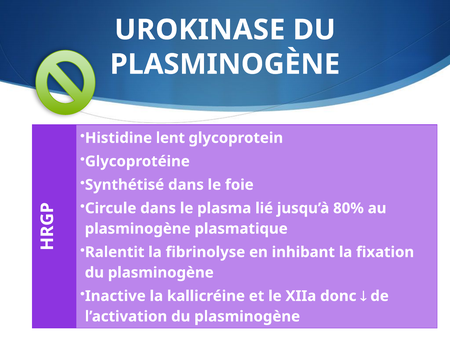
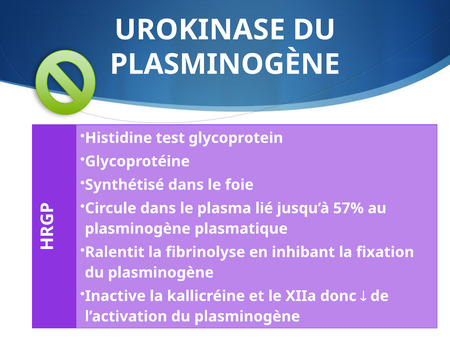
lent: lent -> test (170, 138)
80%: 80% -> 57% (348, 209)
